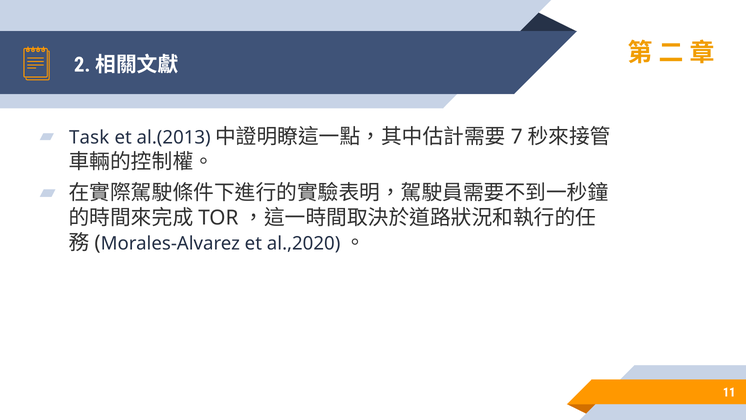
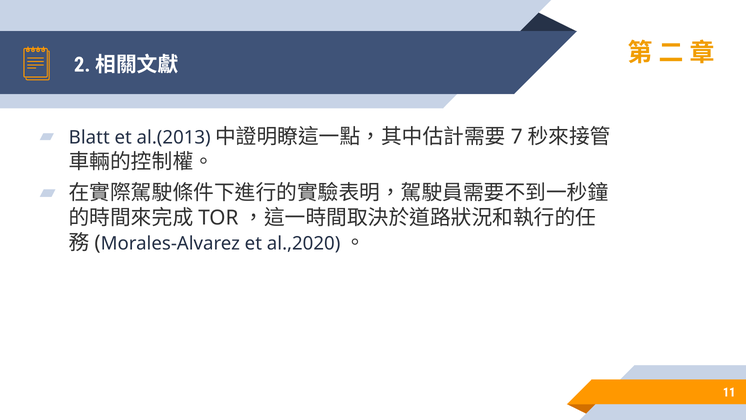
Task: Task -> Blatt (89, 138)
